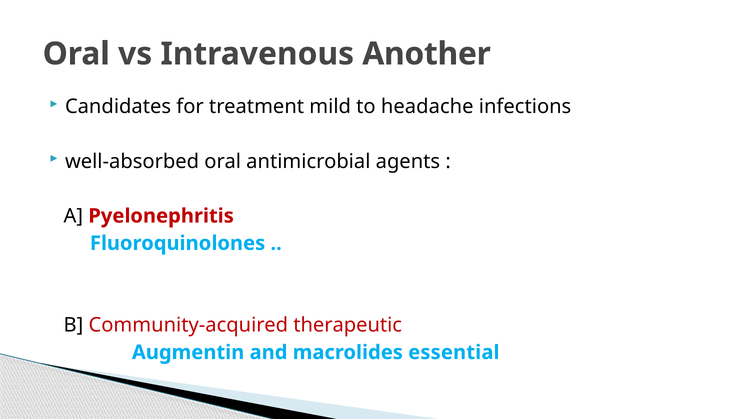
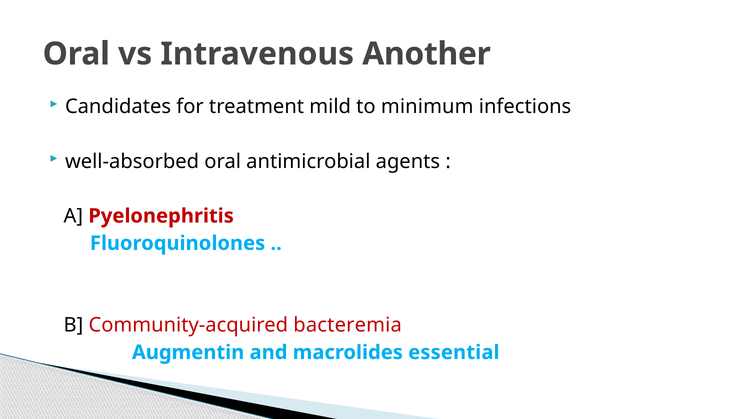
headache: headache -> minimum (427, 107)
therapeutic: therapeutic -> bacteremia (348, 325)
